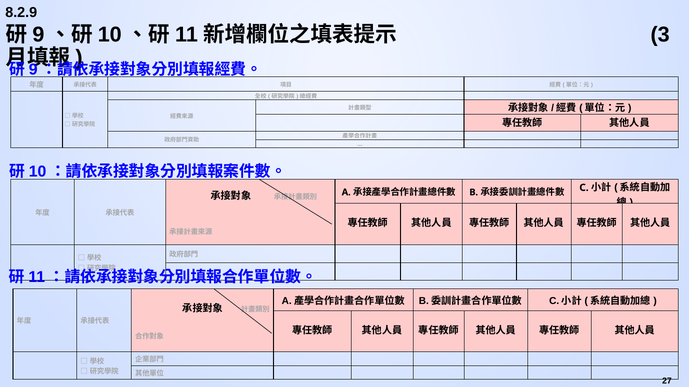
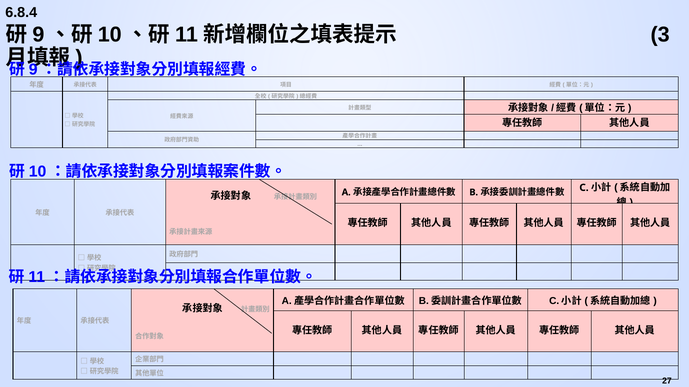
8.2.9: 8.2.9 -> 6.8.4 (21, 13)
